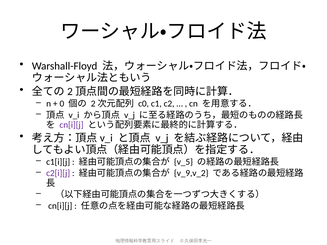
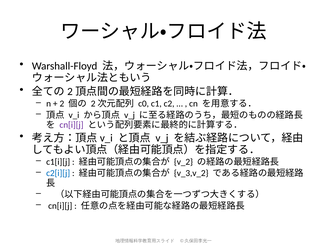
0: 0 -> 2 (62, 104)
v_5: v_5 -> v_2 (183, 162)
c2[i][j colour: purple -> blue (58, 173)
v_9,v_2: v_9,v_2 -> v_3,v_2 (191, 173)
